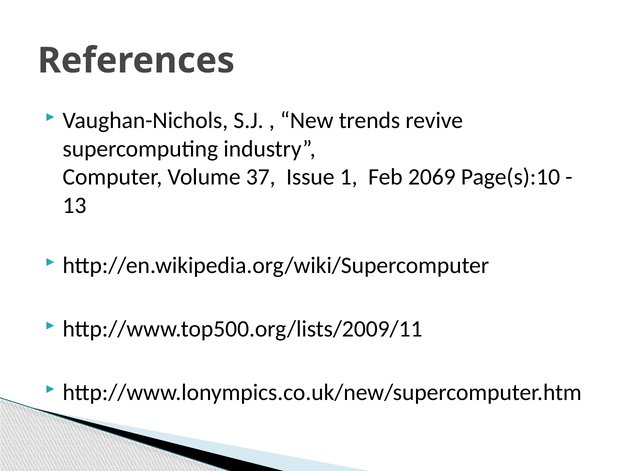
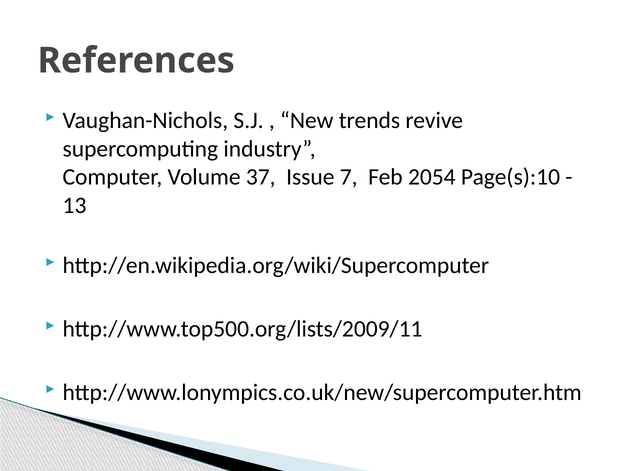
1: 1 -> 7 (349, 177)
2069: 2069 -> 2054 (432, 177)
